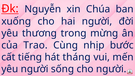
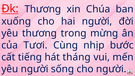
Nguyễn: Nguyễn -> Thương (43, 9)
Trao: Trao -> Tươi (35, 45)
